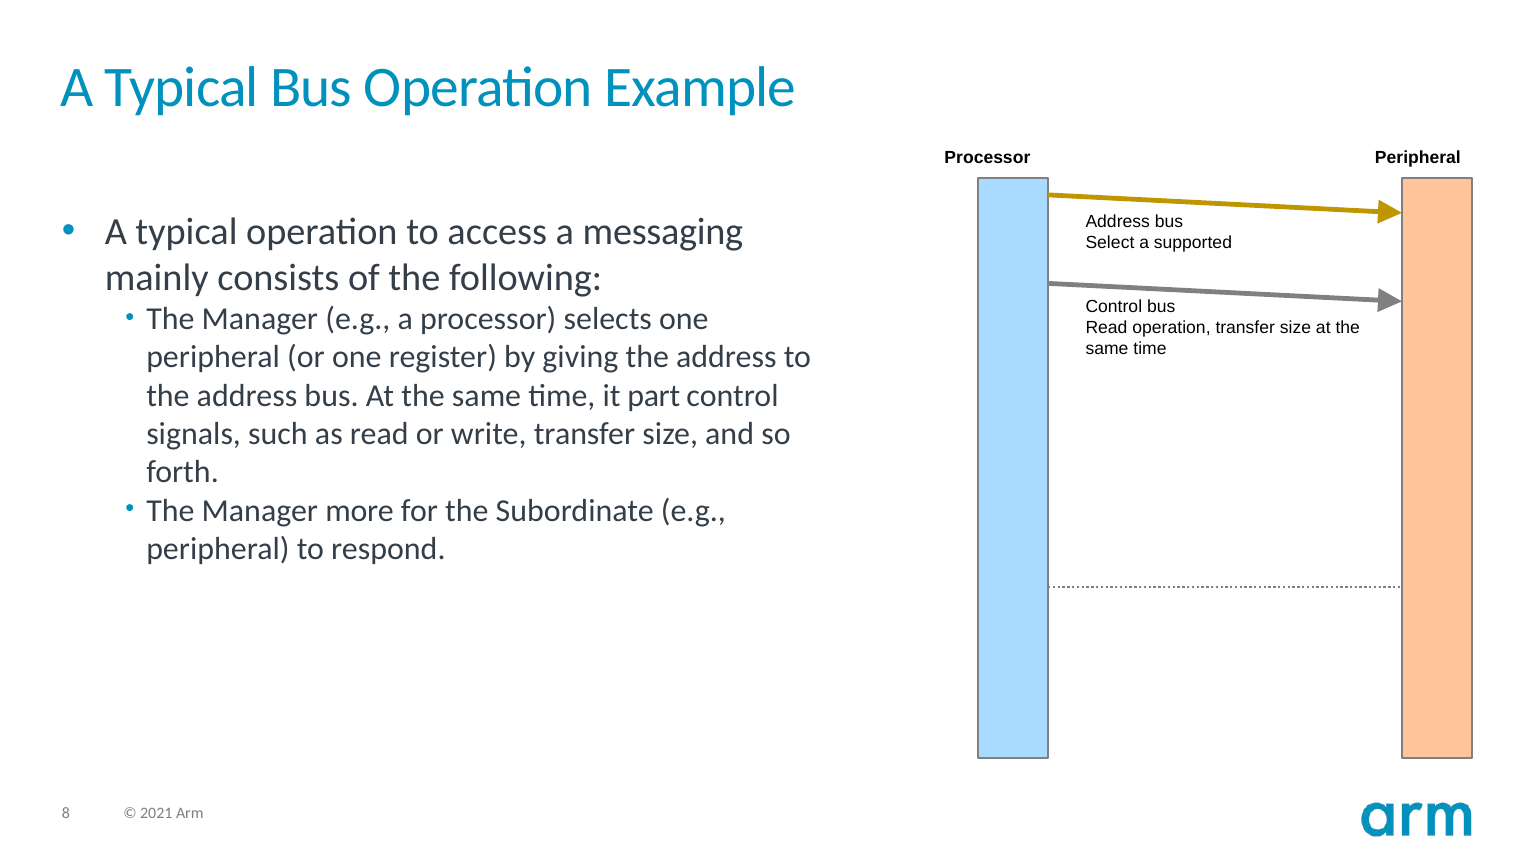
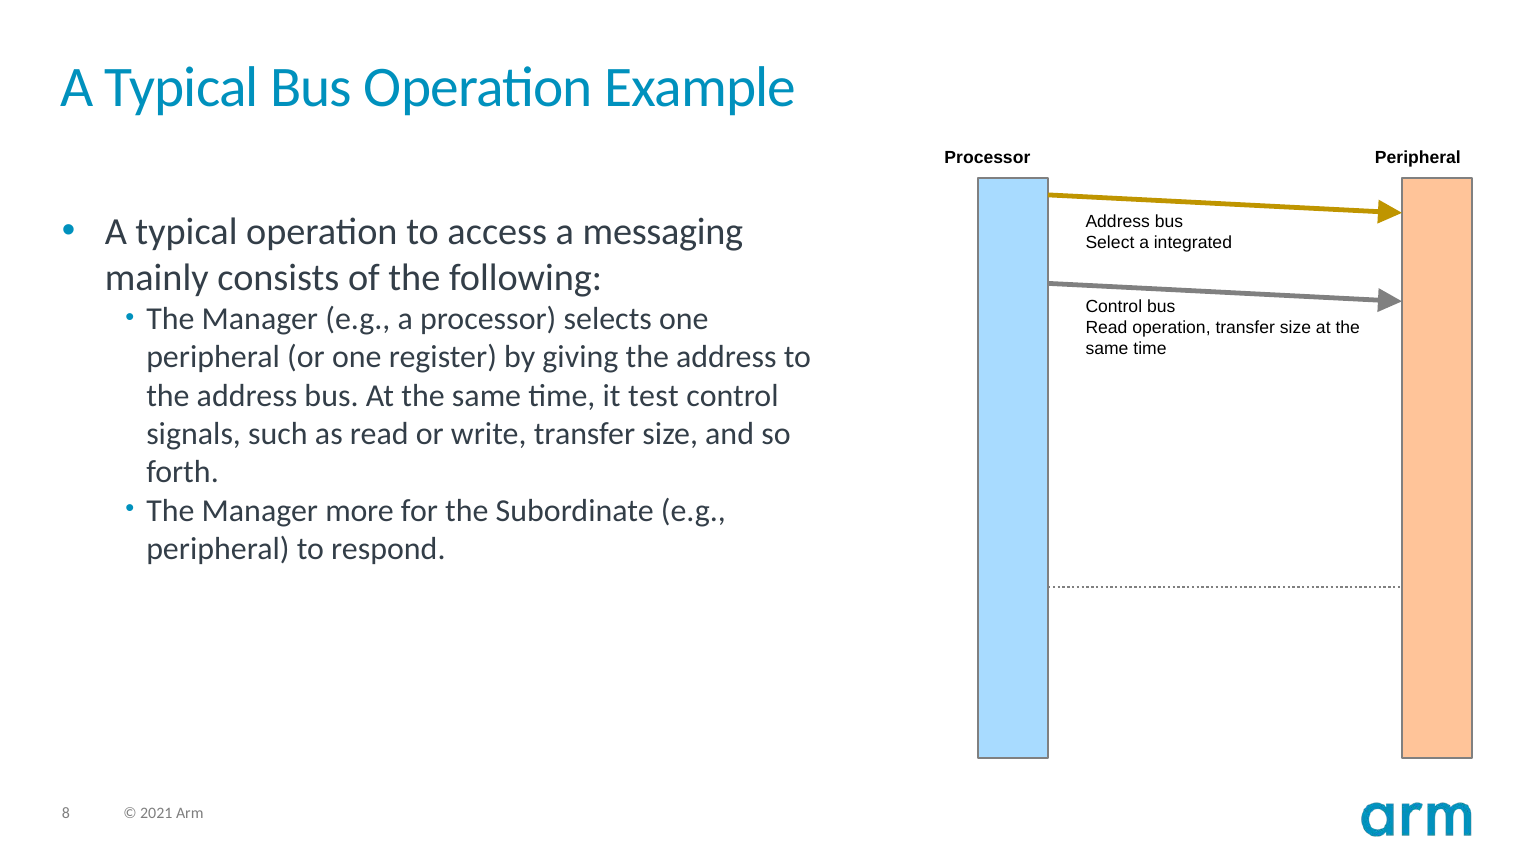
supported: supported -> integrated (1193, 242)
part: part -> test (653, 396)
